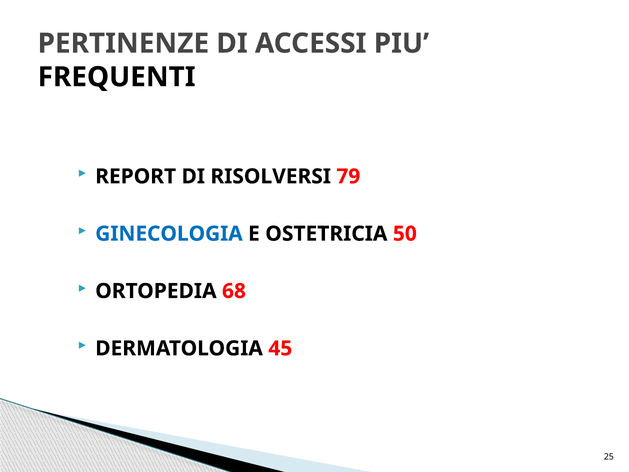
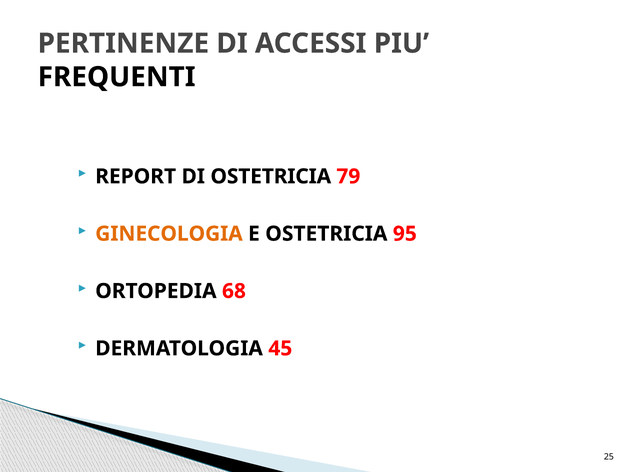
DI RISOLVERSI: RISOLVERSI -> OSTETRICIA (271, 176)
GINECOLOGIA colour: blue -> orange (169, 234)
50: 50 -> 95 (405, 234)
